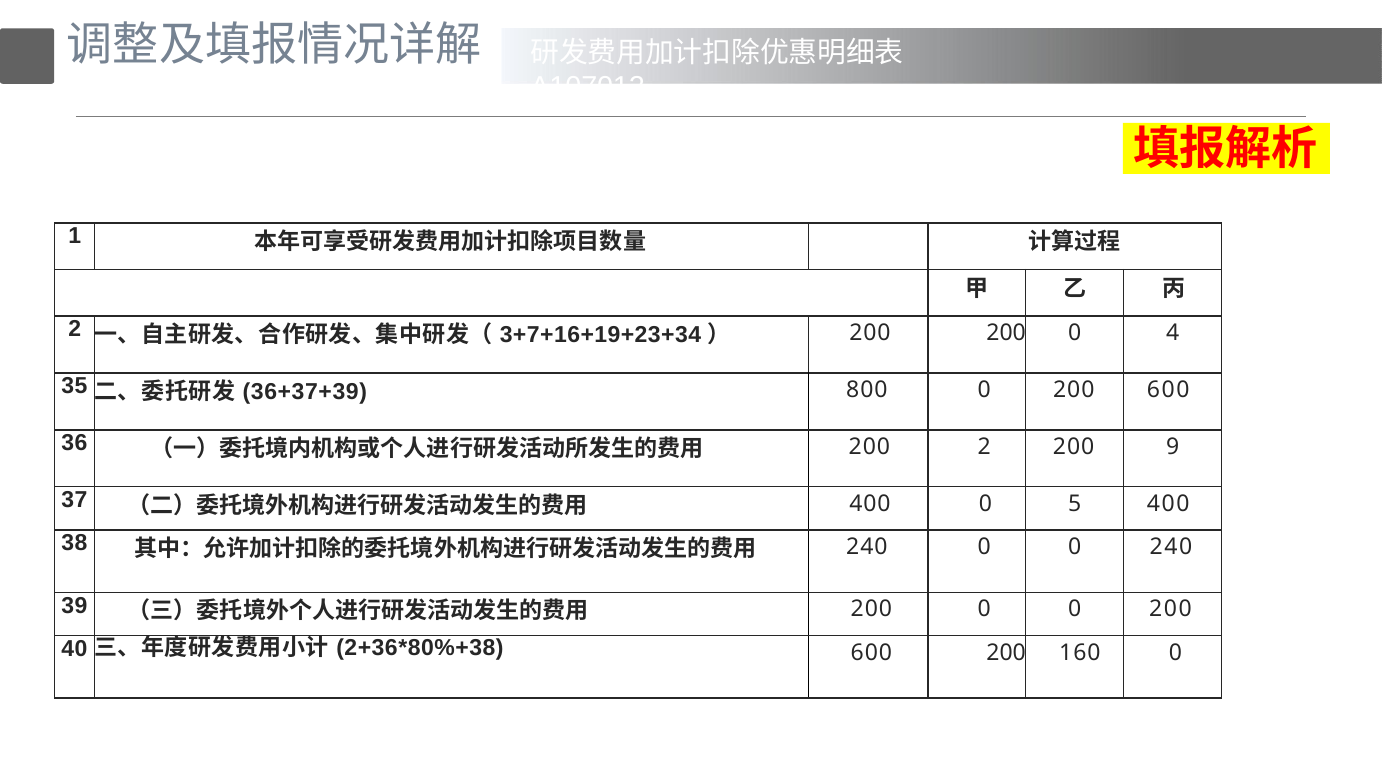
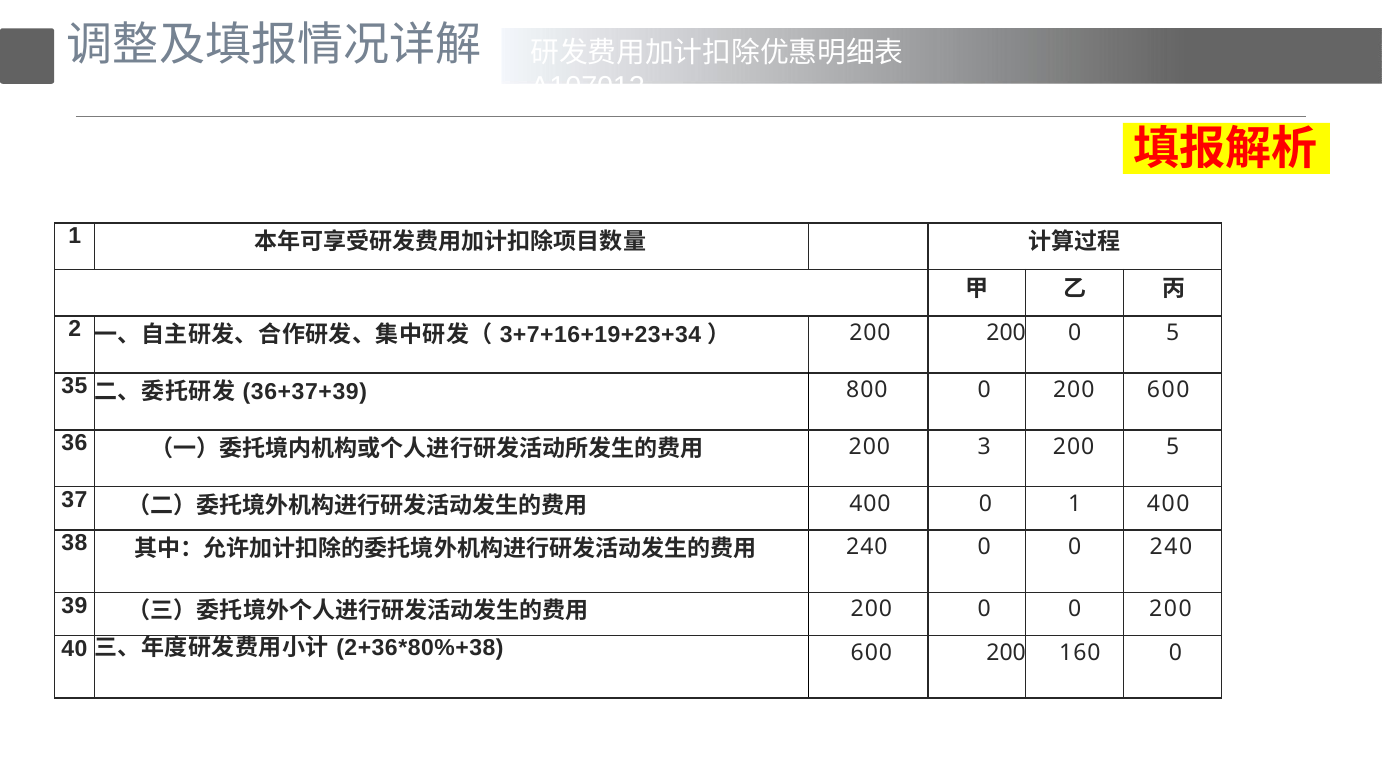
0 4: 4 -> 5 (1173, 333)
200 2: 2 -> 3 (984, 447)
200 9: 9 -> 5 (1173, 447)
0 5: 5 -> 1 (1075, 503)
